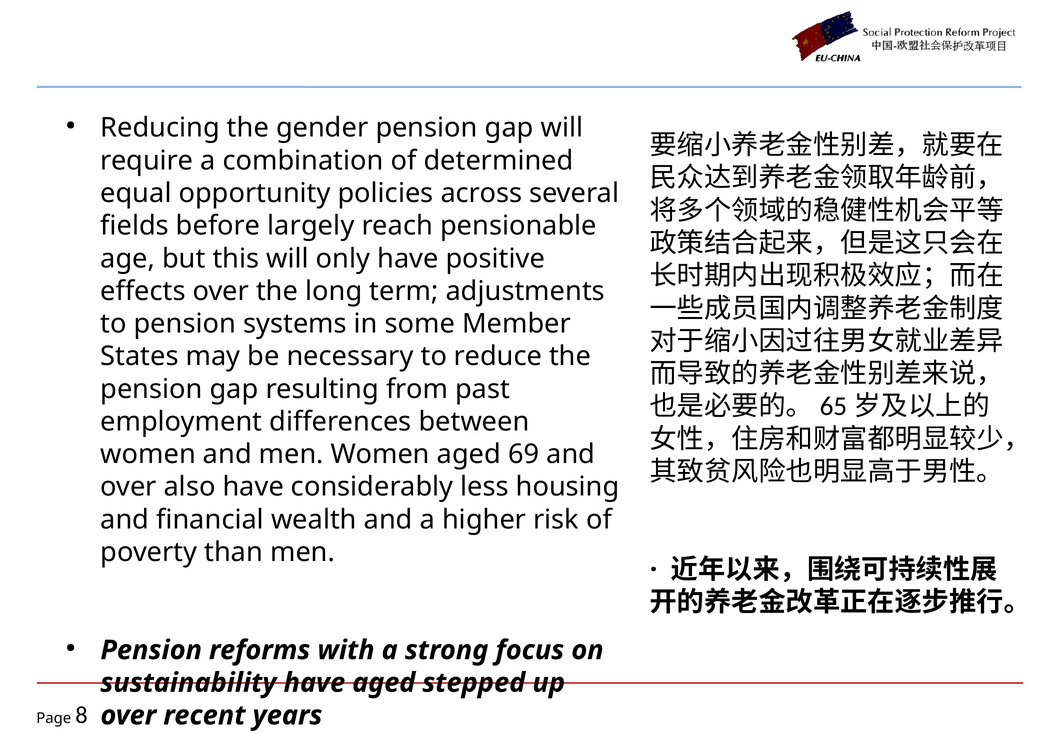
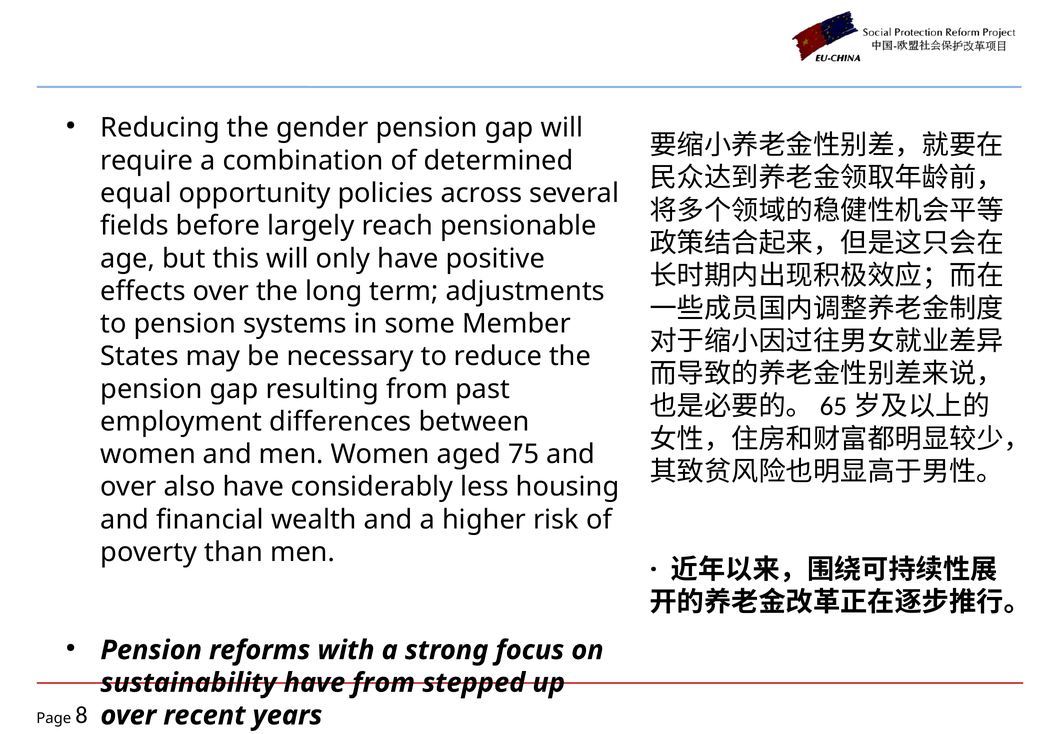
69: 69 -> 75 (524, 454)
have aged: aged -> from (384, 683)
